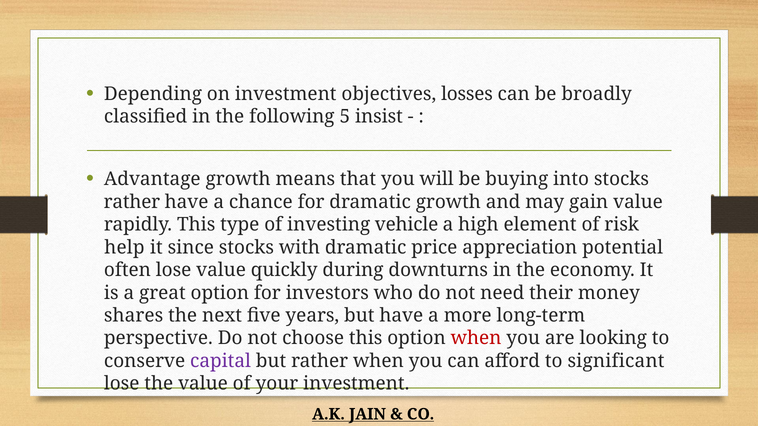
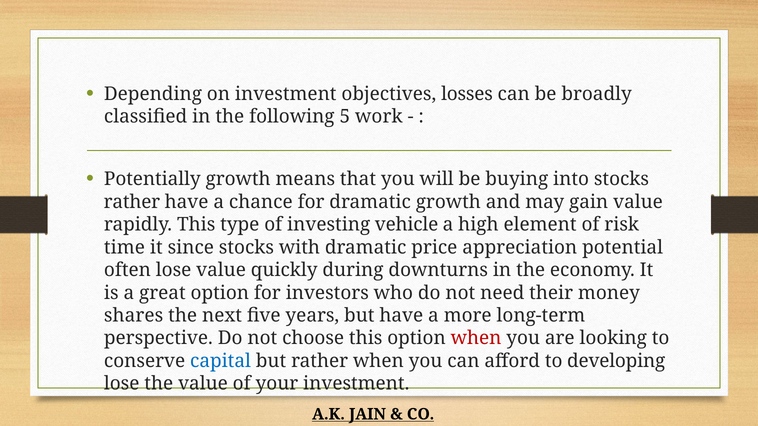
insist: insist -> work (379, 117)
Advantage: Advantage -> Potentially (152, 179)
help: help -> time (124, 248)
capital colour: purple -> blue (221, 361)
significant: significant -> developing (616, 361)
